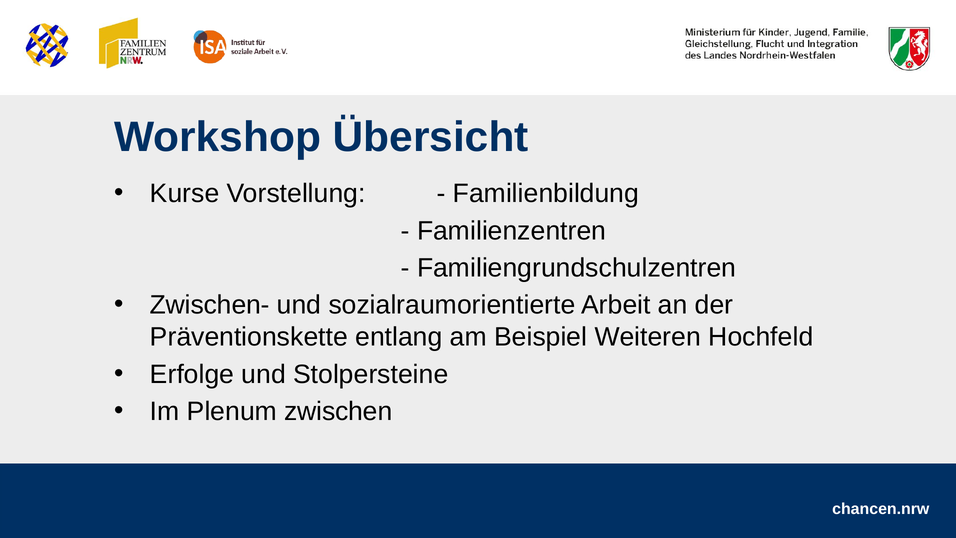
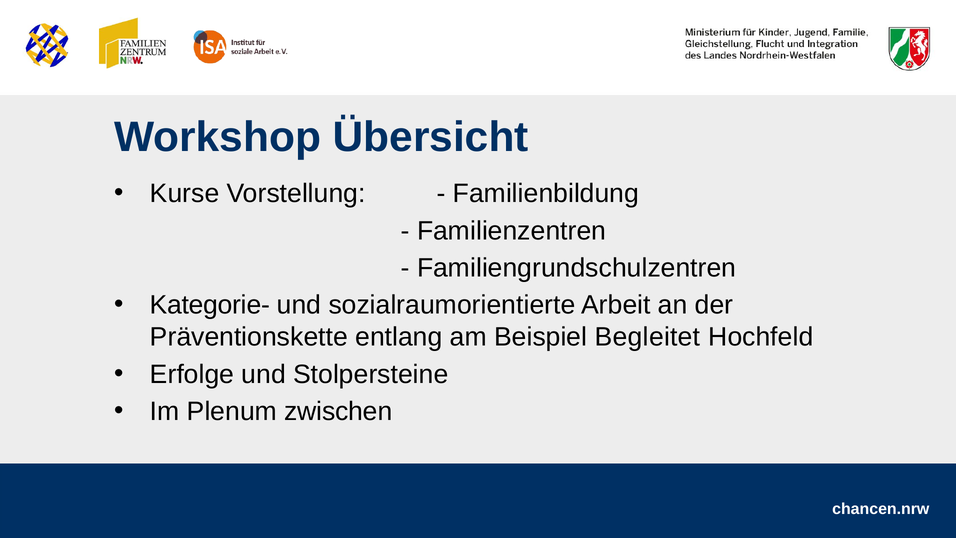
Zwischen-: Zwischen- -> Kategorie- (210, 305)
Weiteren: Weiteren -> Begleitet (648, 337)
